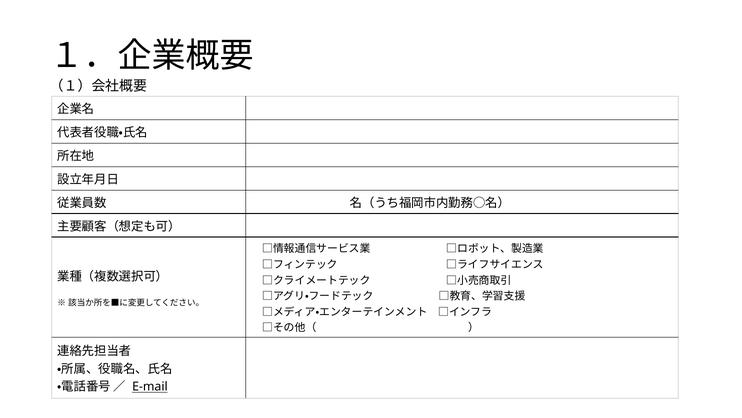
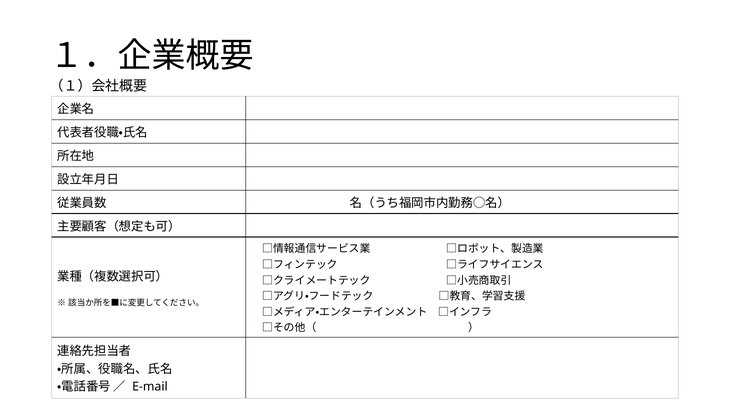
E-mail underline: present -> none (150, 386)
